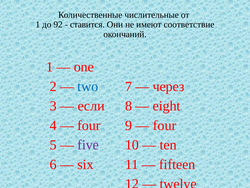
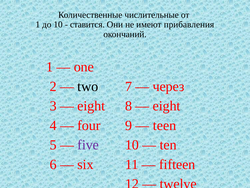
до 92: 92 -> 10 (58, 25)
соответствие: соответствие -> прибавления (189, 25)
two colour: blue -> black (88, 86)
если: если -> eight (91, 106)
four: four -> teen (165, 125)
